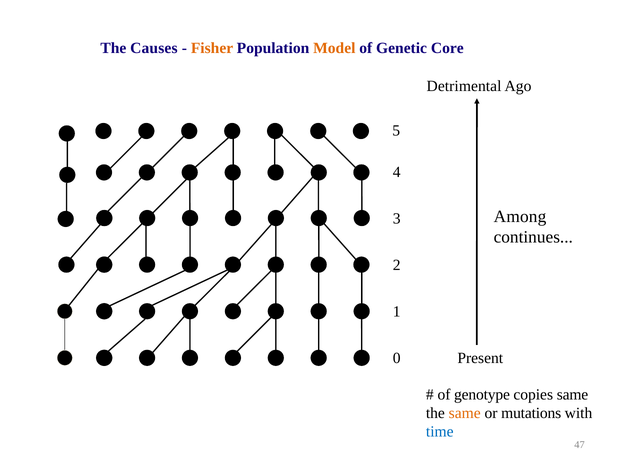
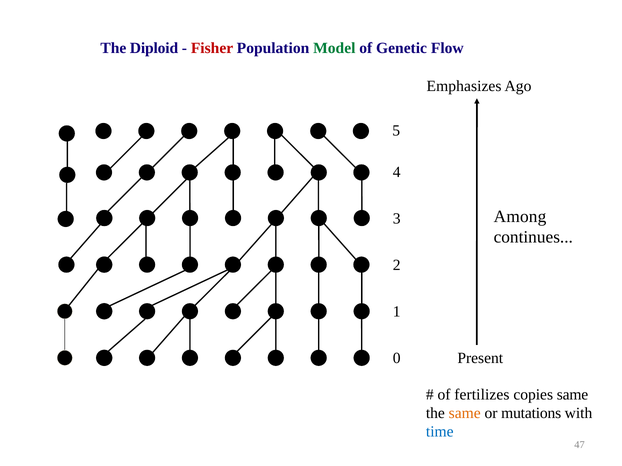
Causes: Causes -> Diploid (154, 48)
Fisher colour: orange -> red (212, 48)
Model colour: orange -> green (334, 48)
Core: Core -> Flow (447, 48)
Detrimental: Detrimental -> Emphasizes (464, 86)
genotype: genotype -> fertilizes (482, 395)
